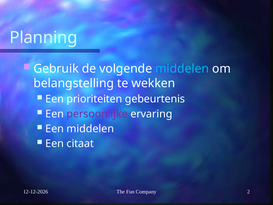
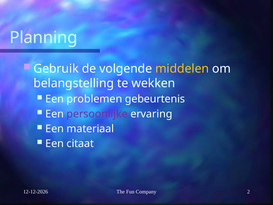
middelen colour: light blue -> yellow (182, 69)
prioriteiten: prioriteiten -> problemen (94, 99)
Een middelen: middelen -> materiaal (90, 129)
